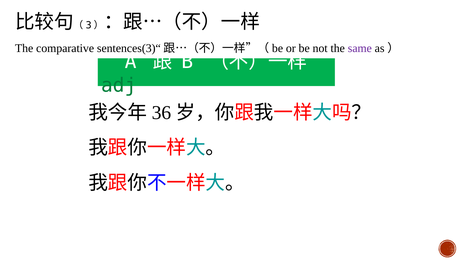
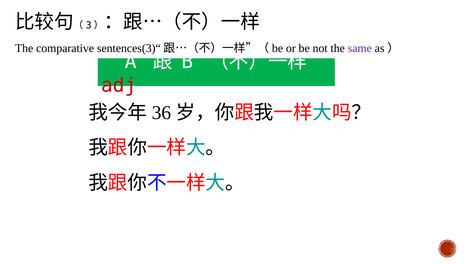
adj colour: green -> red (119, 85)
